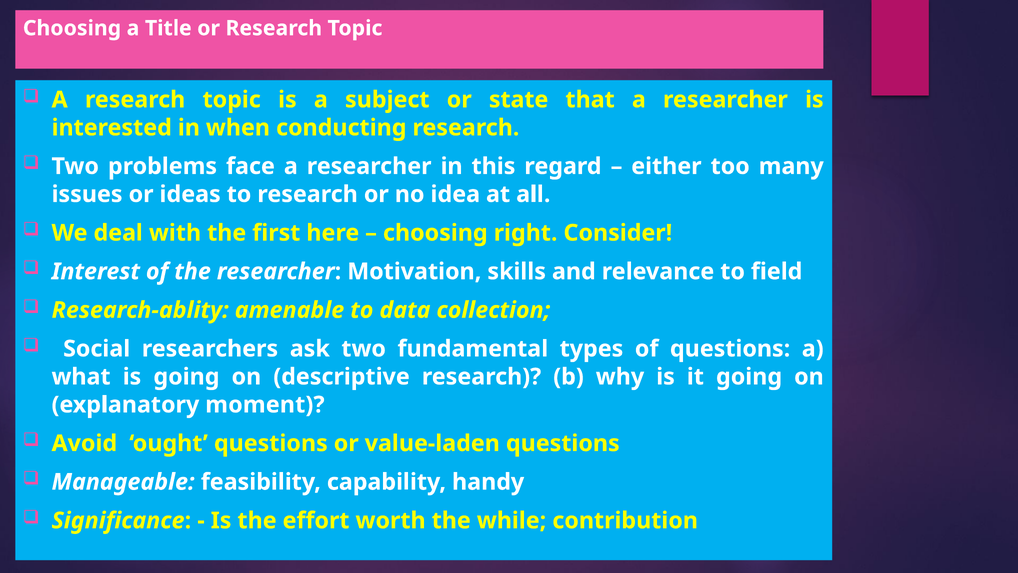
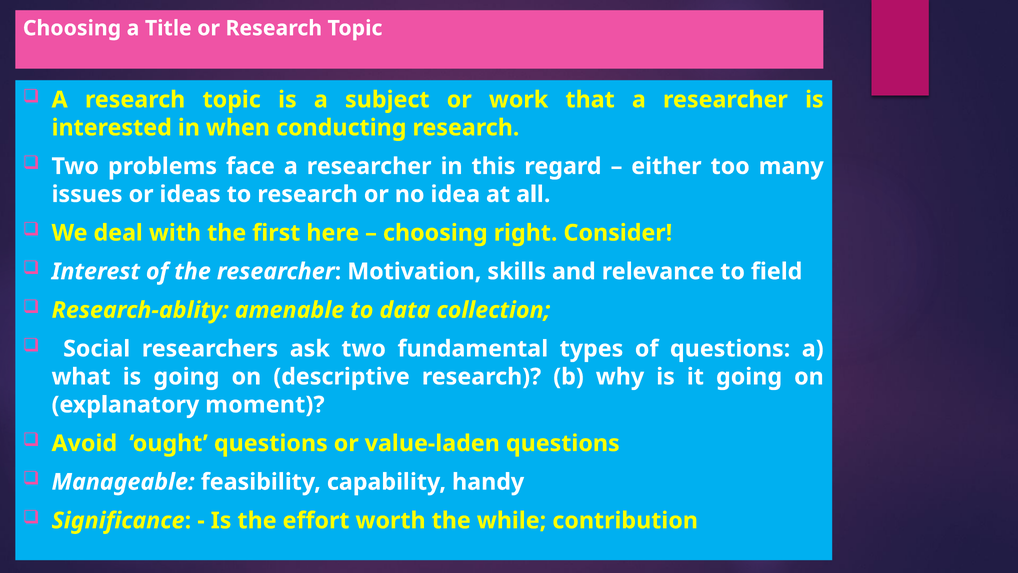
state: state -> work (519, 100)
